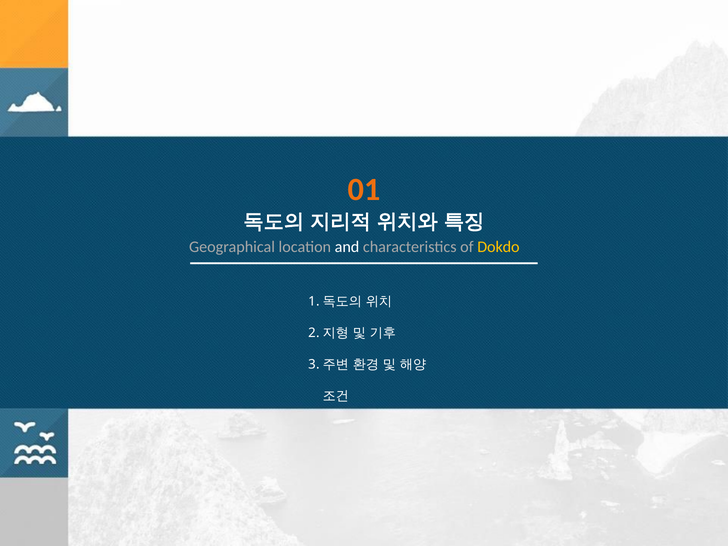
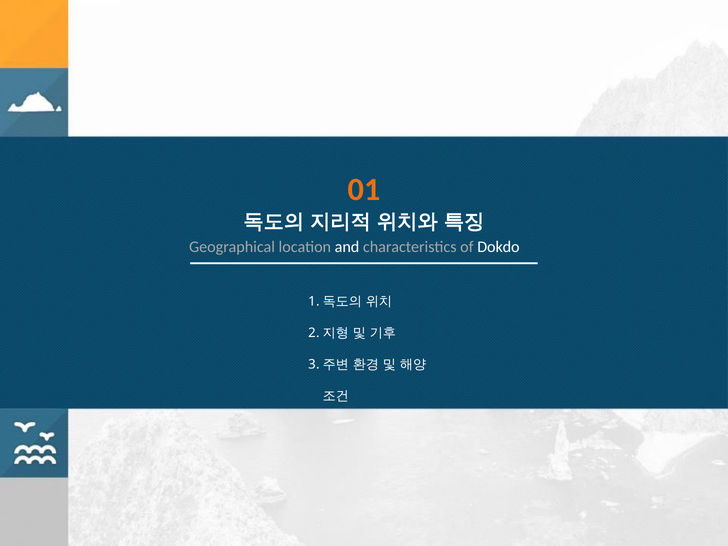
Dokdo colour: yellow -> white (498, 247)
